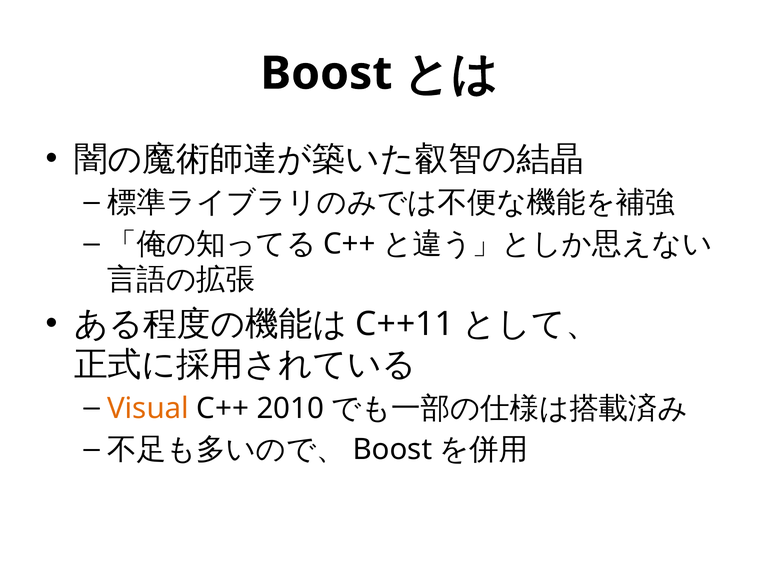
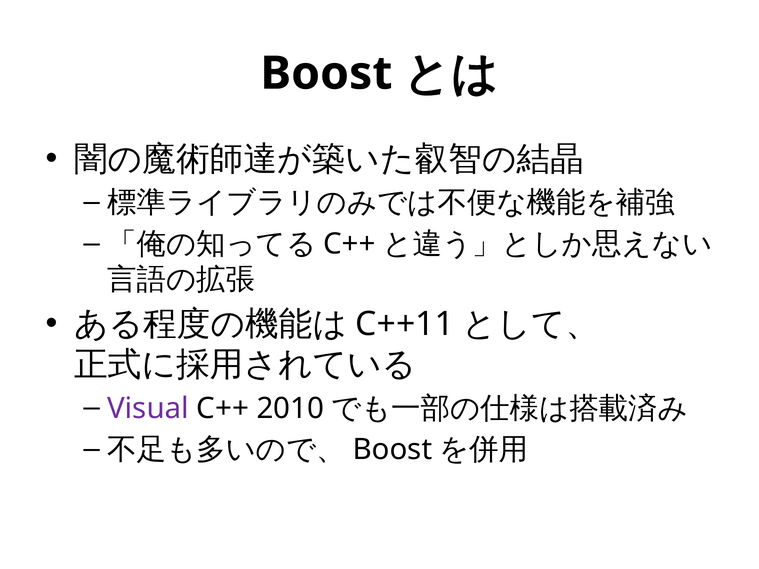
Visual colour: orange -> purple (148, 408)
